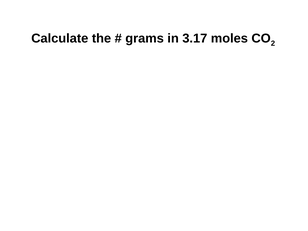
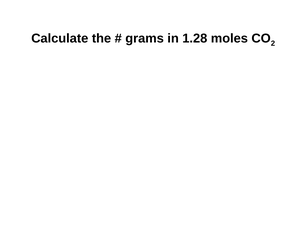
3.17: 3.17 -> 1.28 (195, 38)
